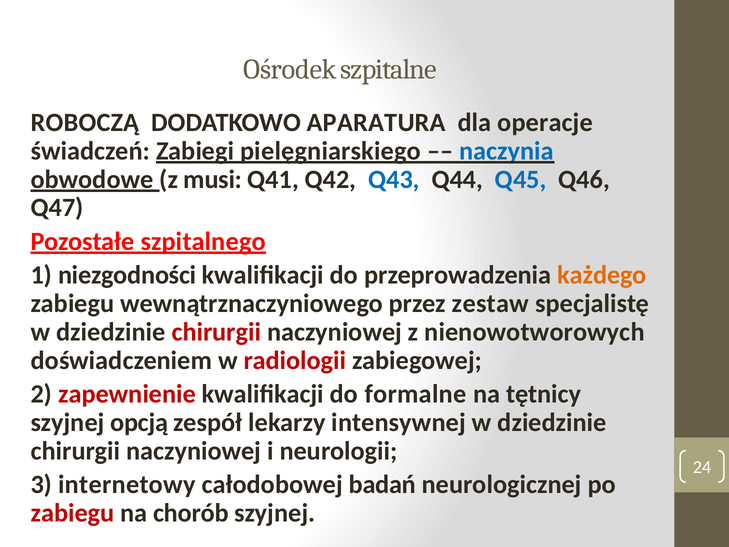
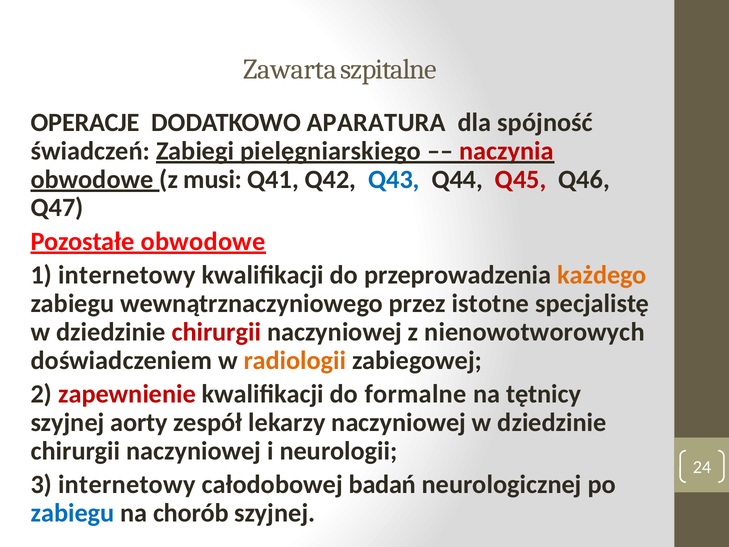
Ośrodek: Ośrodek -> Zawarta (290, 69)
ROBOCZĄ: ROBOCZĄ -> OPERACJE (85, 122)
operacje: operacje -> spójność (545, 122)
naczynia colour: blue -> red (507, 151)
Q45 colour: blue -> red (521, 179)
Pozostałe szpitalnego: szpitalnego -> obwodowe (203, 241)
1 niezgodności: niezgodności -> internetowy (127, 275)
zestaw: zestaw -> istotne (490, 303)
radiologii colour: red -> orange (295, 360)
opcją: opcją -> aorty (139, 422)
lekarzy intensywnej: intensywnej -> naczyniowej (399, 422)
zabiegu colour: red -> blue (73, 513)
